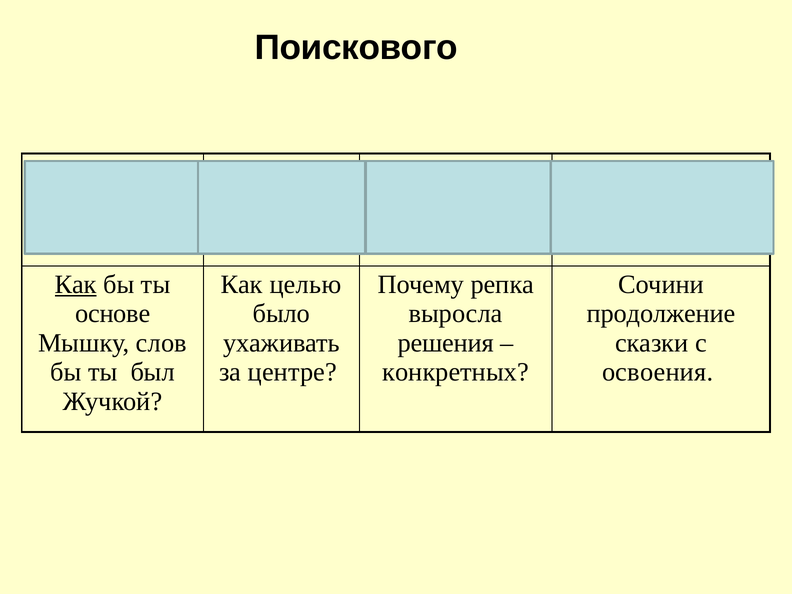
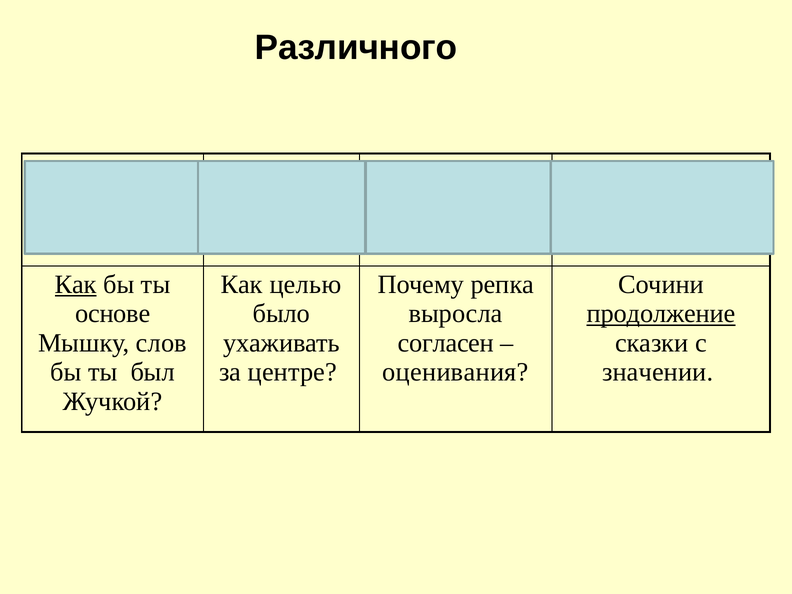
Поискового: Поискового -> Различного (356, 48)
продолжение underline: none -> present (661, 314)
решения: решения -> согласен (446, 343)
конкретных: конкретных -> оценивания (455, 372)
освоения: освоения -> значении (658, 372)
